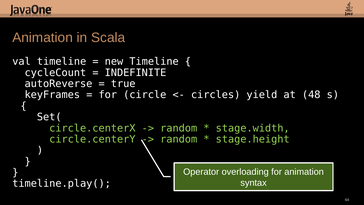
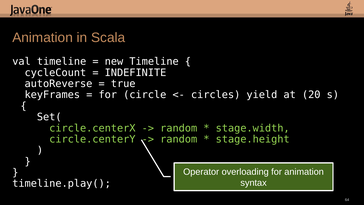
48: 48 -> 20 (311, 95)
